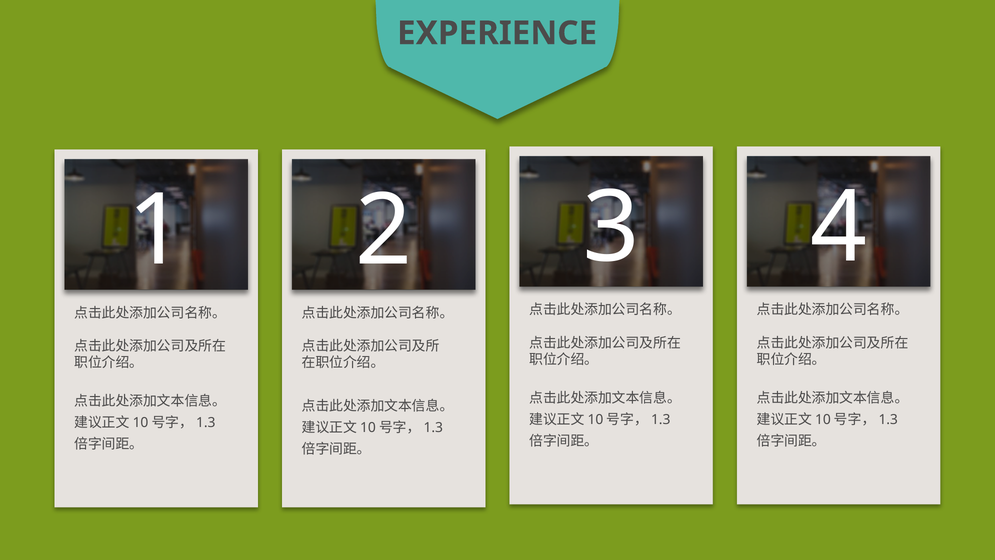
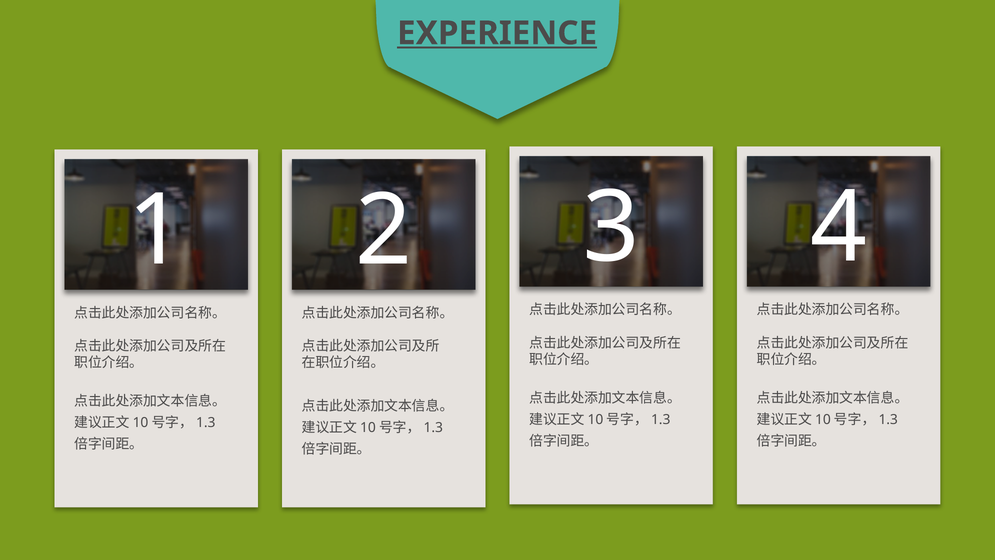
EXPERIENCE underline: none -> present (497, 33)
